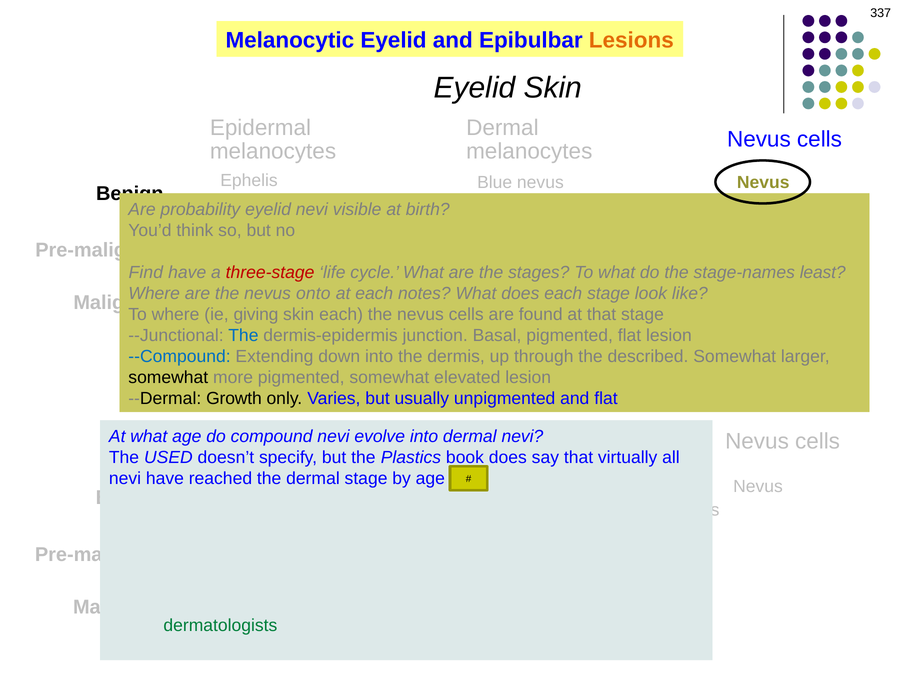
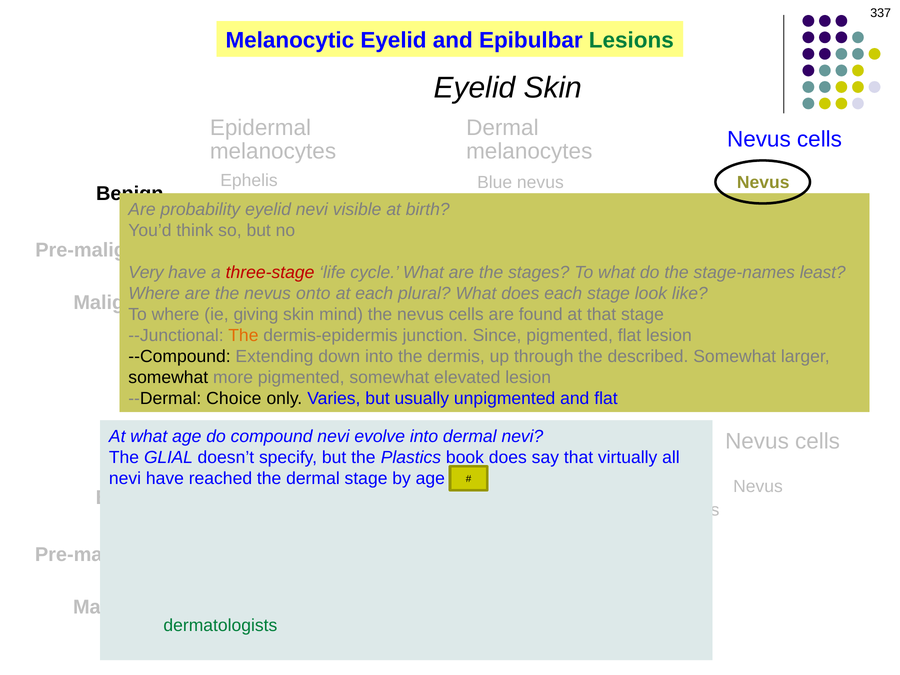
Lesions colour: orange -> green (631, 41)
Find: Find -> Very (146, 272)
notes: notes -> plural (424, 293)
skin each: each -> mind (341, 314)
The colour: blue -> orange (243, 335)
Basal: Basal -> Since (497, 335)
--Compound colour: blue -> black (179, 356)
Growth: Growth -> Choice (234, 398)
USED: USED -> GLIAL (168, 457)
